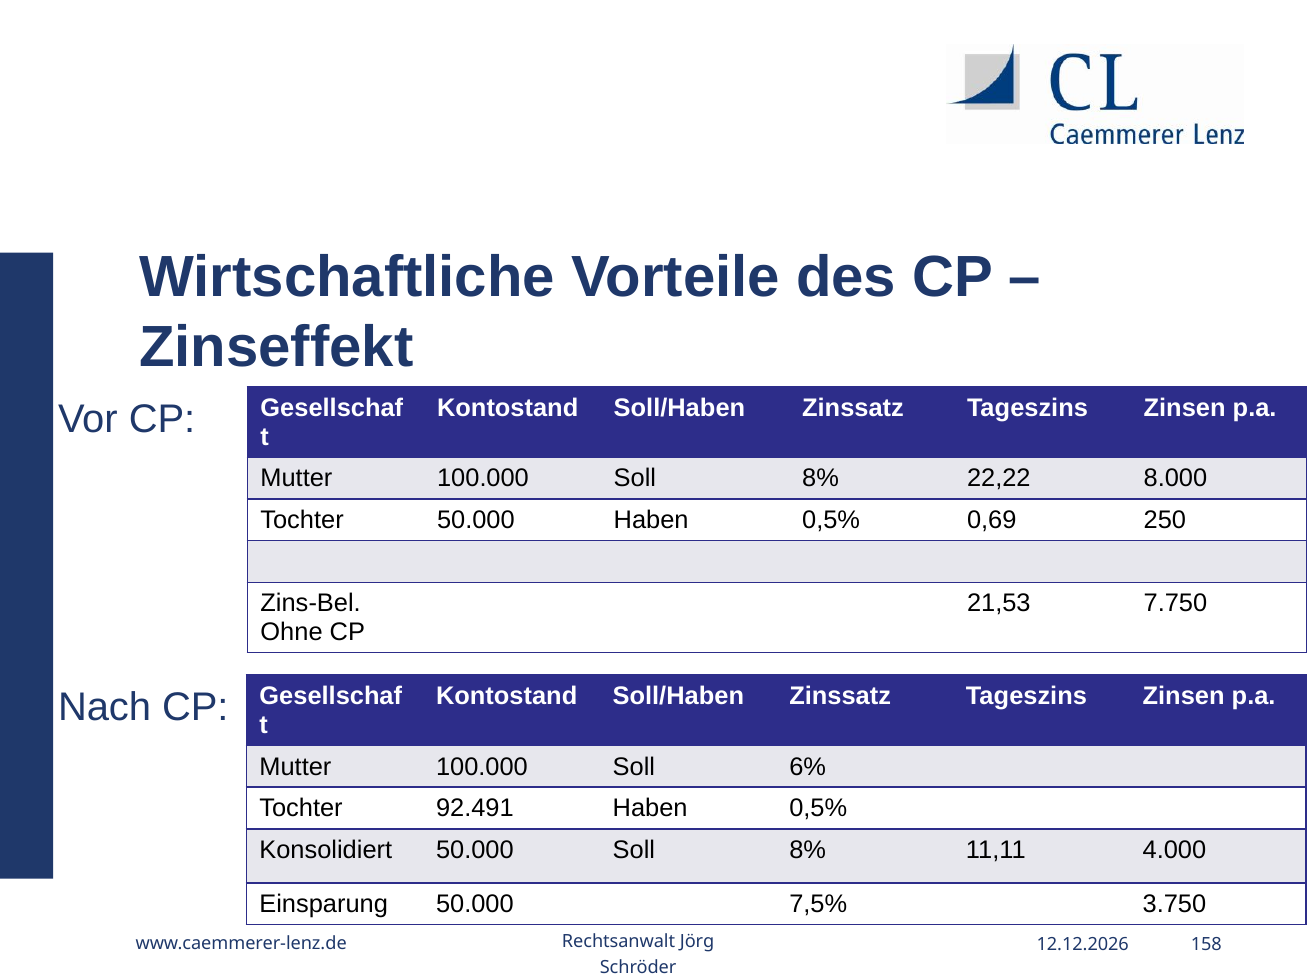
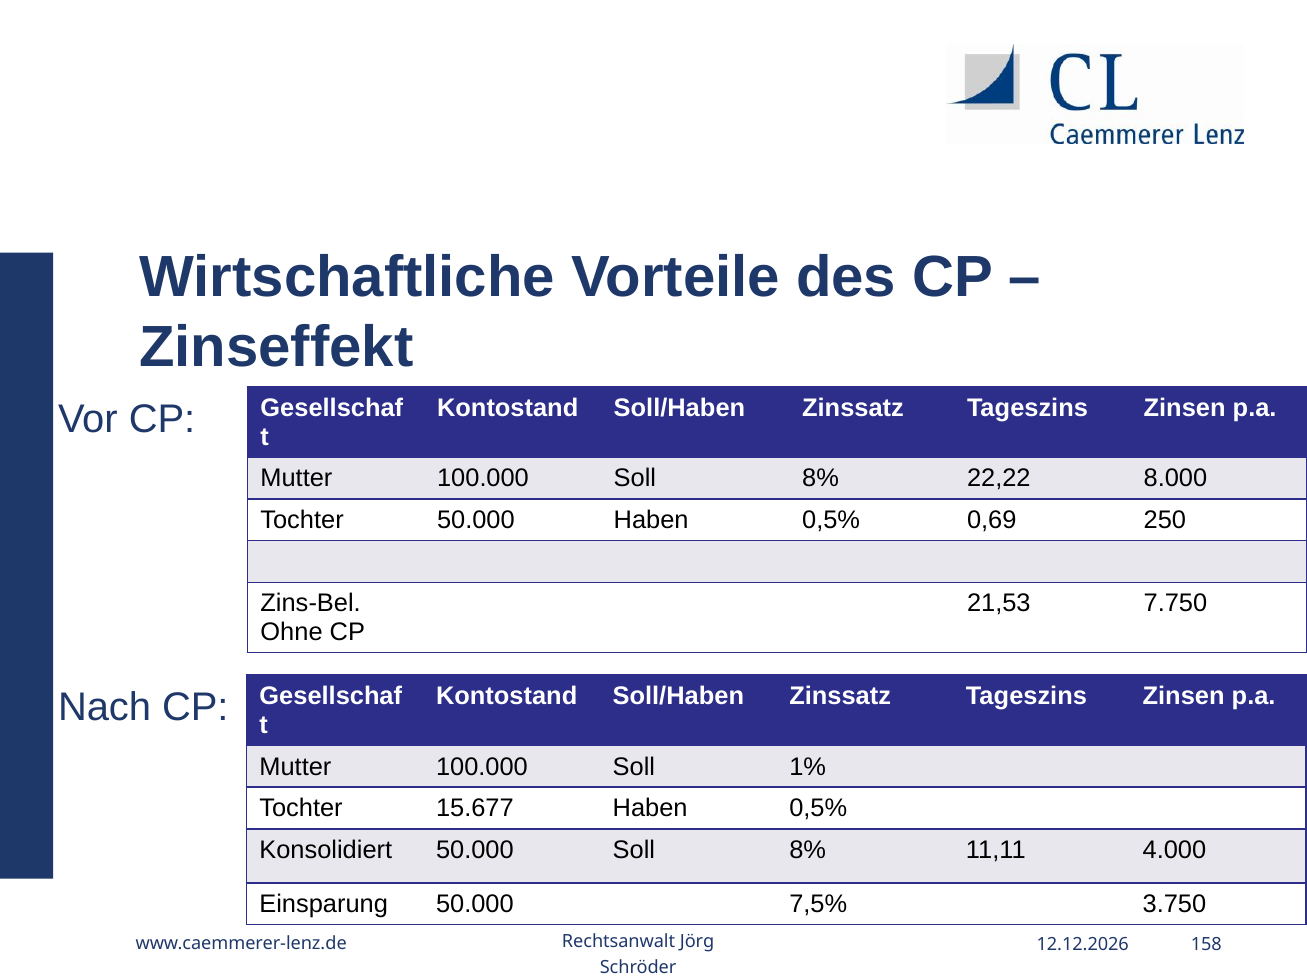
6%: 6% -> 1% (808, 767)
92.491: 92.491 -> 15.677 (475, 809)
